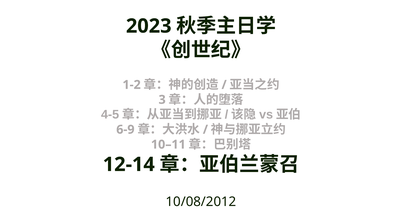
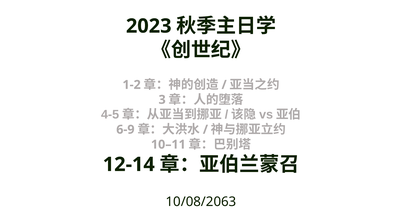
10/08/2012: 10/08/2012 -> 10/08/2063 (201, 202)
